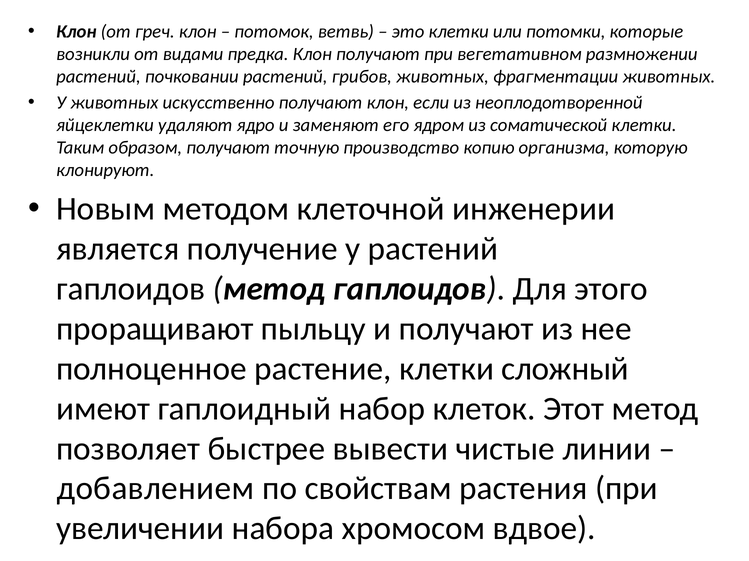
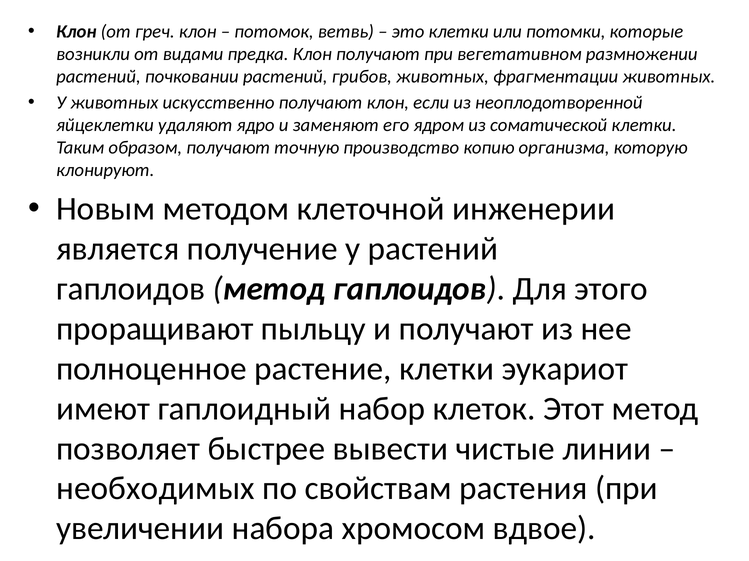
сложный: сложный -> эукариот (565, 369)
добавлением: добавлением -> необходимых (155, 489)
